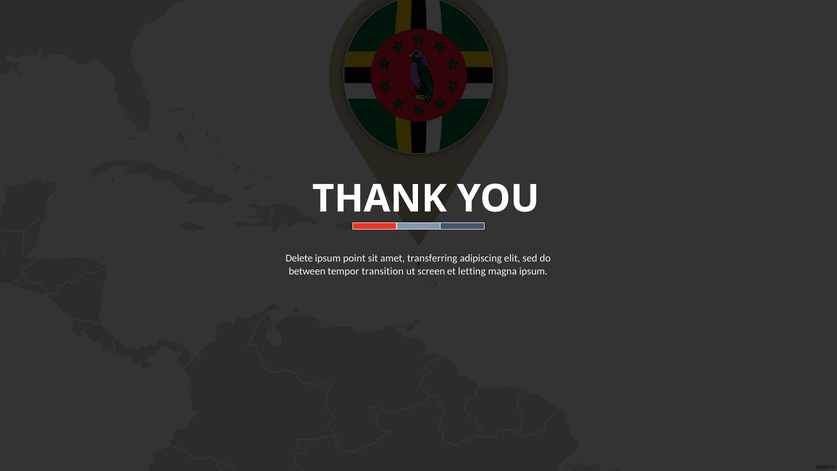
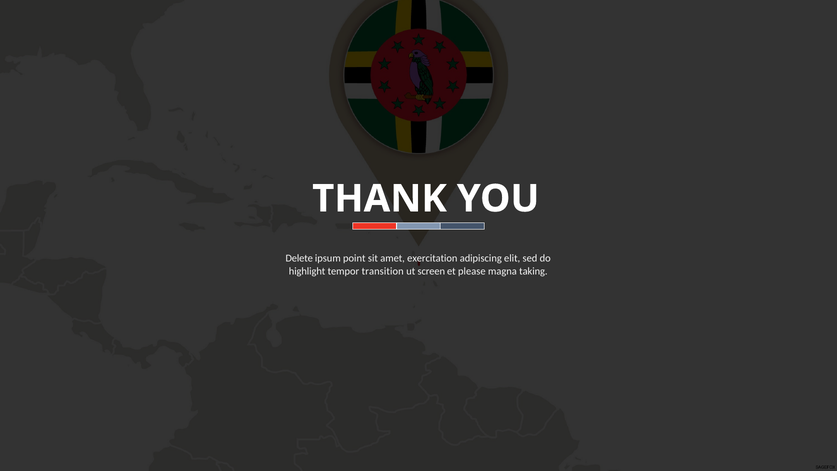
transferring: transferring -> exercitation (432, 258)
between: between -> highlight (307, 271)
letting: letting -> please (472, 271)
magna ipsum: ipsum -> taking (533, 271)
